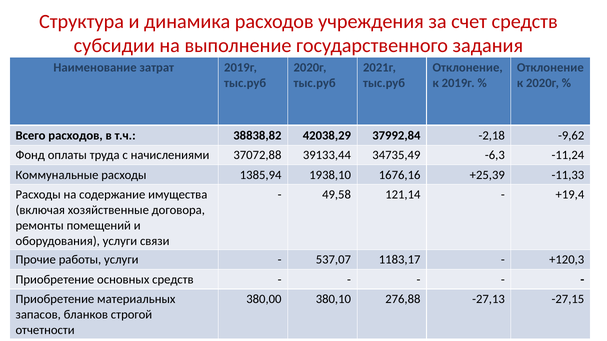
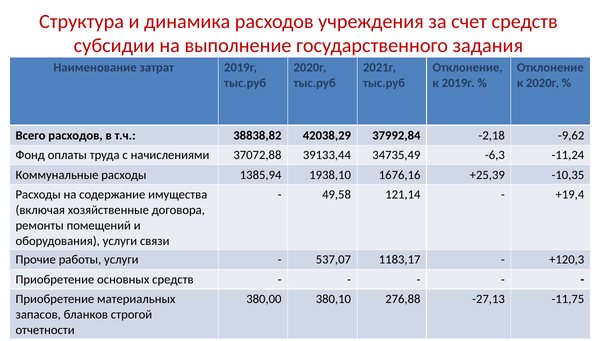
-11,33: -11,33 -> -10,35 (568, 175)
-27,15: -27,15 -> -11,75 (568, 300)
